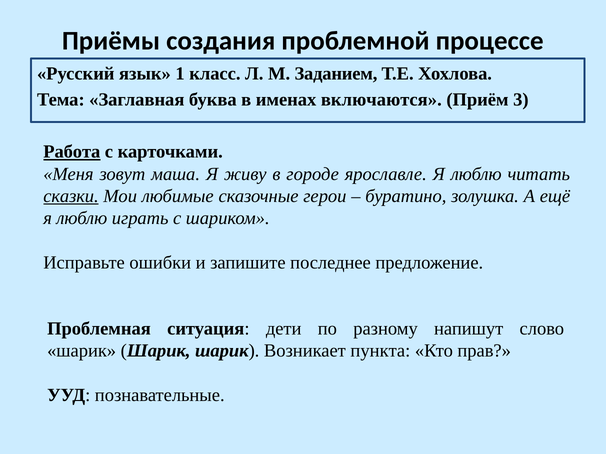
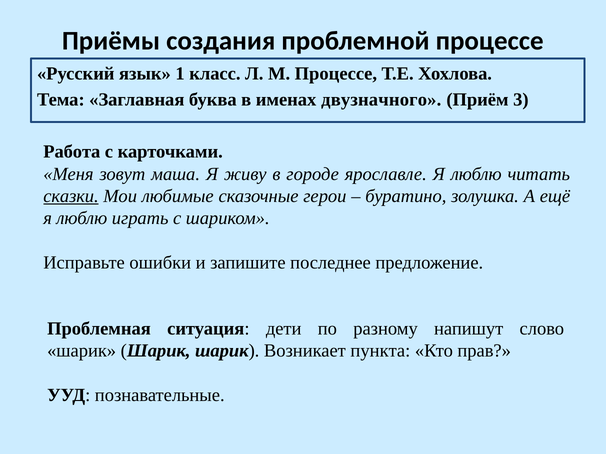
М Заданием: Заданием -> Процессе (336, 74)
включаются: включаются -> двузначного (381, 100)
Работа underline: present -> none (72, 152)
